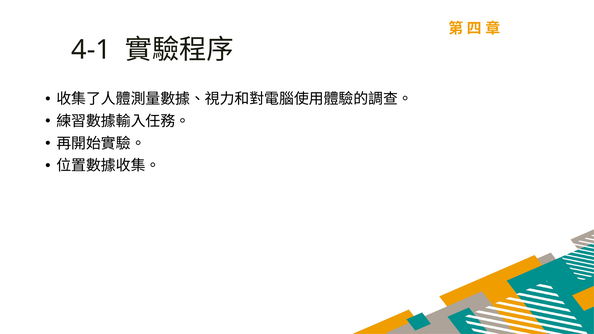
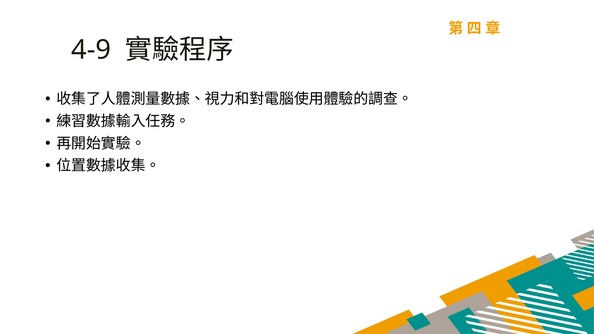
4-1: 4-1 -> 4-9 (91, 50)
